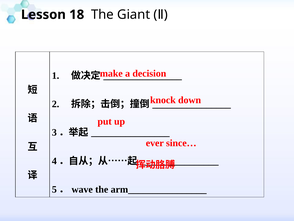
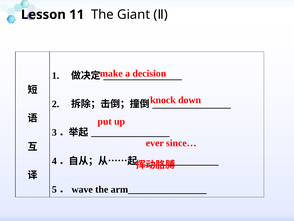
18: 18 -> 11 (77, 15)
